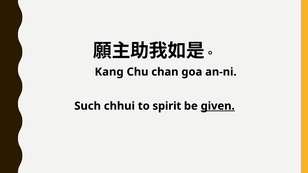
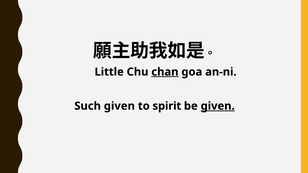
Kang: Kang -> Little (109, 72)
chan underline: none -> present (165, 72)
Such chhui: chhui -> given (119, 106)
